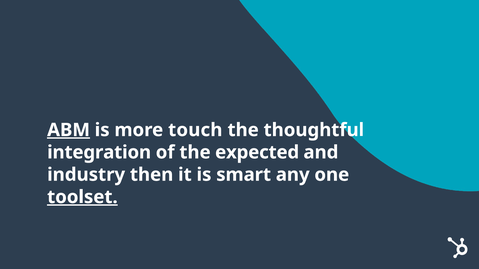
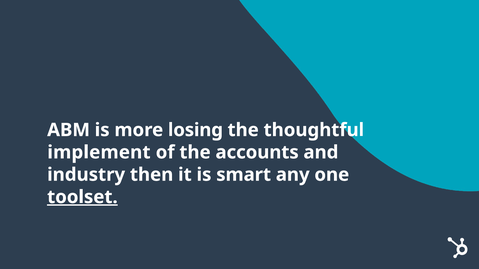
ABM underline: present -> none (69, 130)
touch: touch -> losing (195, 130)
integration: integration -> implement (99, 153)
expected: expected -> accounts (257, 153)
